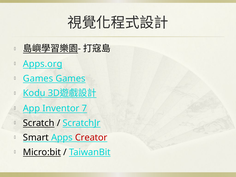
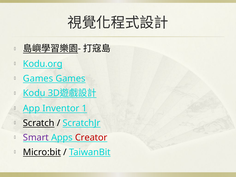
Apps.org: Apps.org -> Kodu.org (43, 64)
7: 7 -> 1 (84, 108)
Smart colour: black -> purple (36, 138)
